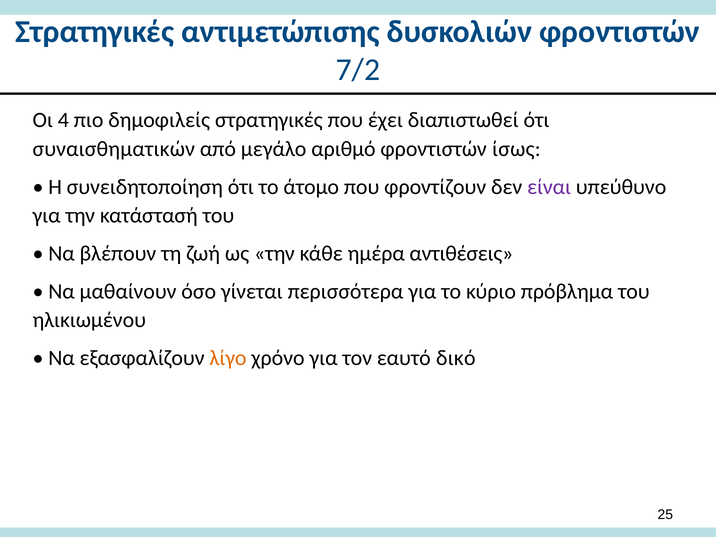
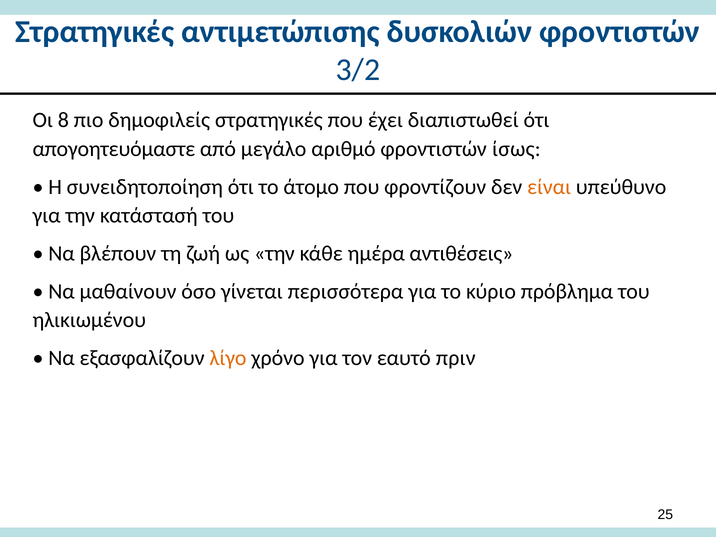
7/2: 7/2 -> 3/2 (358, 70)
4: 4 -> 8 (63, 120)
συναισθηματικών: συναισθηματικών -> απογοητευόμαστε (114, 149)
είναι colour: purple -> orange (549, 187)
δικό: δικό -> πριν (456, 358)
